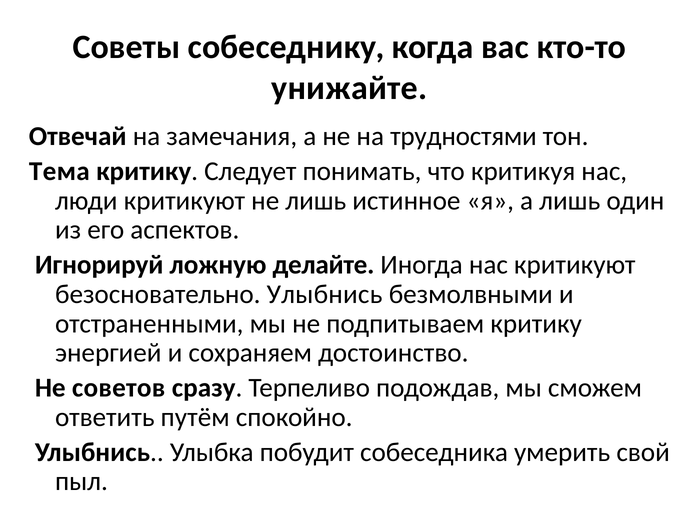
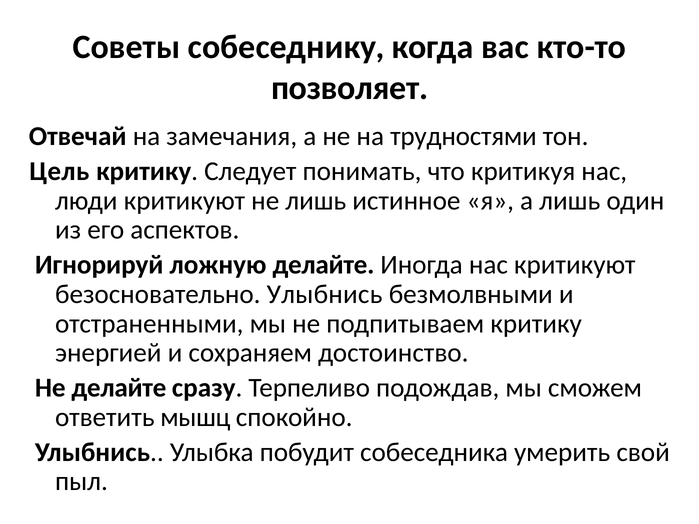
унижайте: унижайте -> позволяет (350, 88)
Тема: Тема -> Цель (59, 171)
Не советов: советов -> делайте (119, 388)
путём: путём -> мышц (195, 417)
